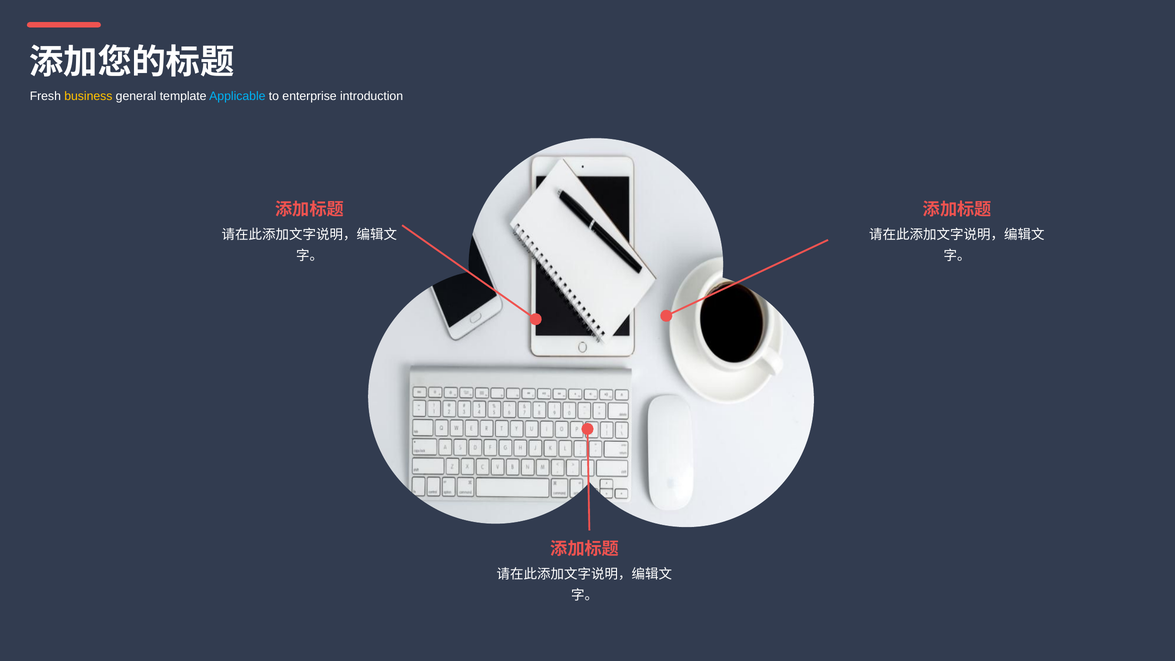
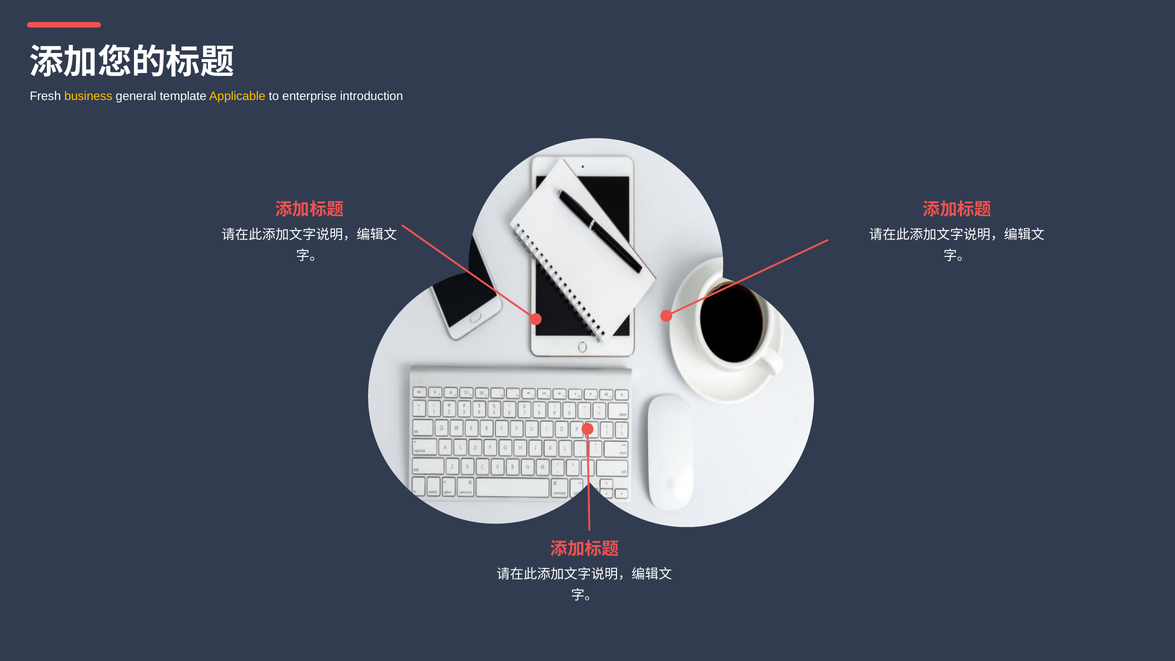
Applicable colour: light blue -> yellow (237, 96)
